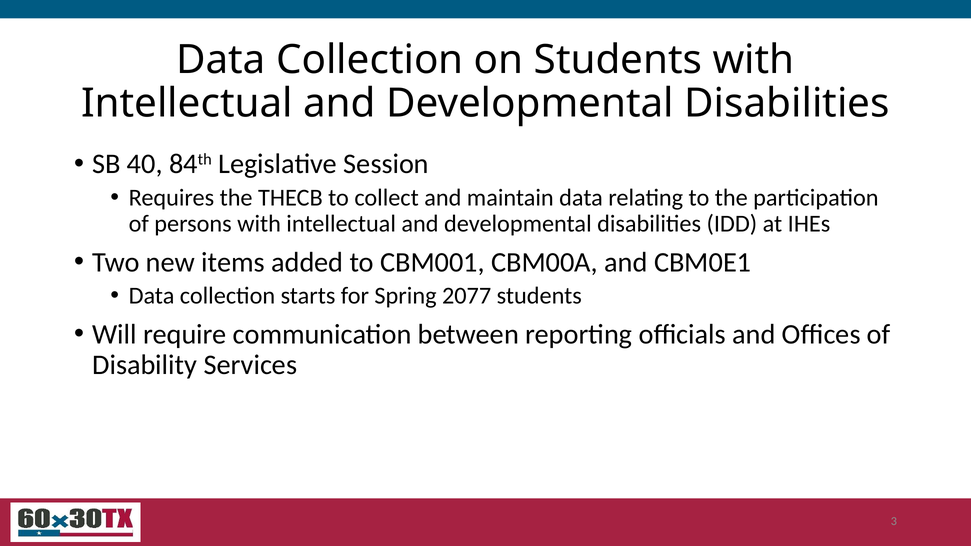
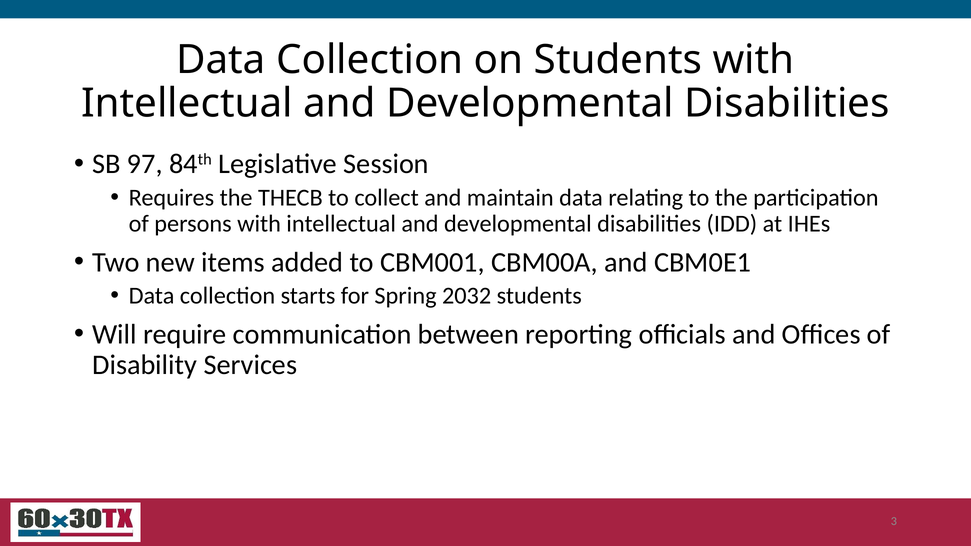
40: 40 -> 97 (145, 164)
2077: 2077 -> 2032 (467, 296)
